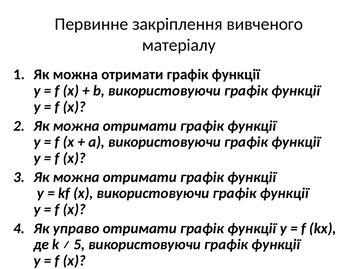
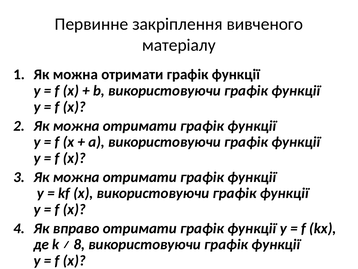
управо: управо -> вправо (76, 228)
5: 5 -> 8 (79, 244)
